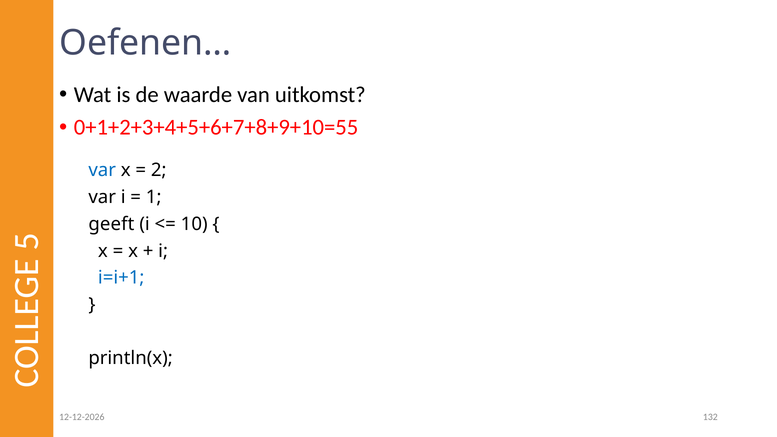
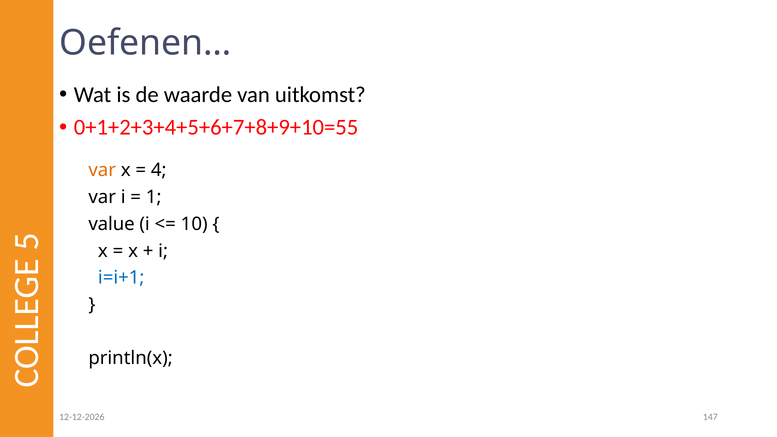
var colour: blue -> orange (102, 170)
2: 2 -> 4 (159, 170)
geeft: geeft -> value (112, 224)
132: 132 -> 147 (710, 417)
